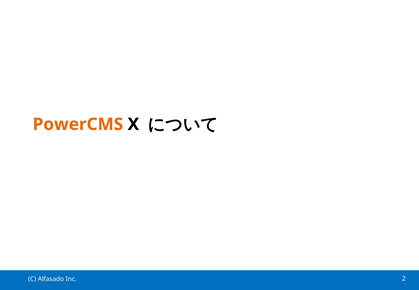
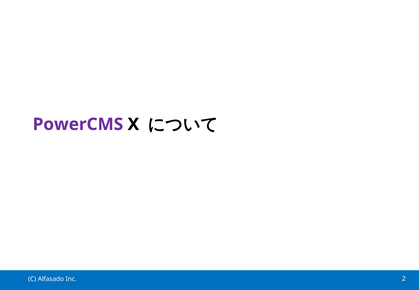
PowerCMS colour: orange -> purple (78, 124)
